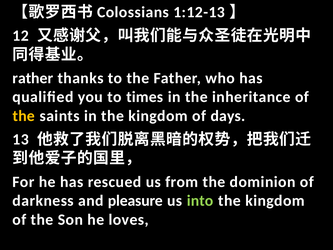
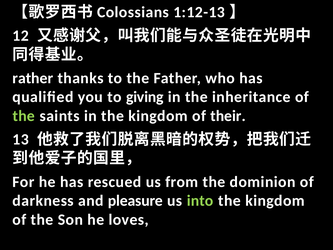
times: times -> giving (145, 97)
the colour: yellow -> light green (24, 116)
days: days -> their (228, 116)
